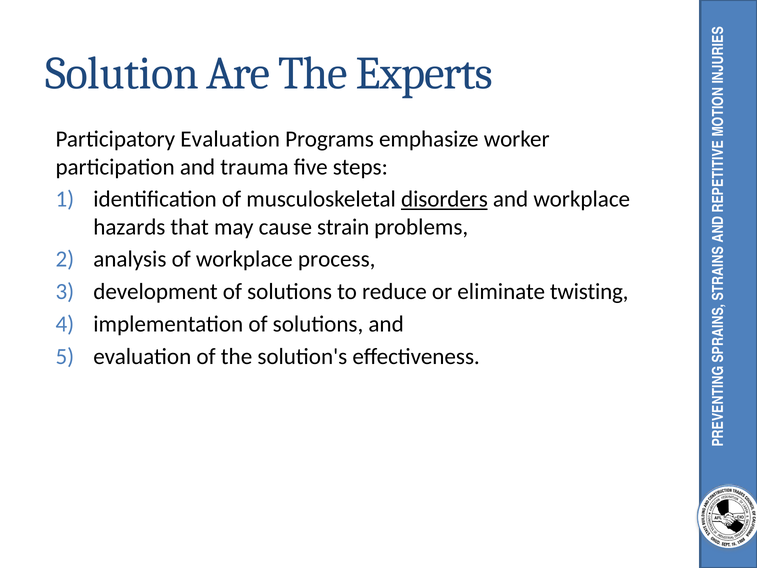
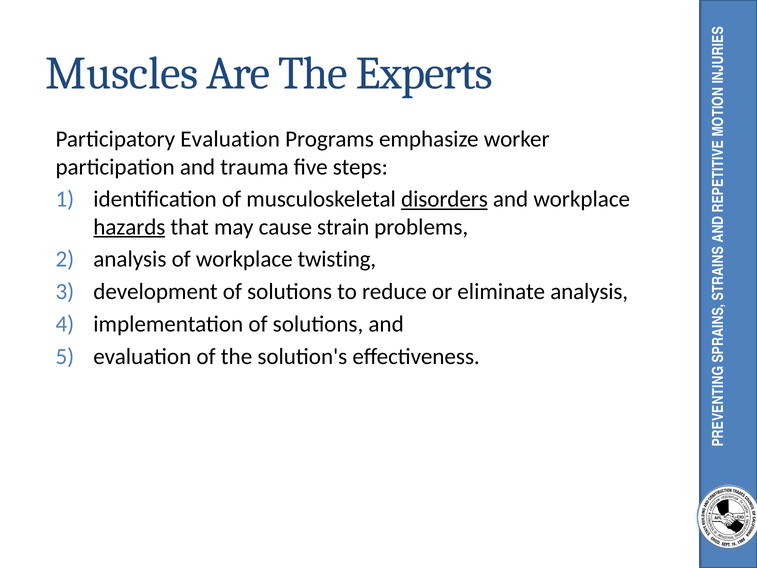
Solution: Solution -> Muscles (122, 73)
hazards underline: none -> present (129, 227)
process: process -> twisting (337, 259)
eliminate twisting: twisting -> analysis (589, 292)
